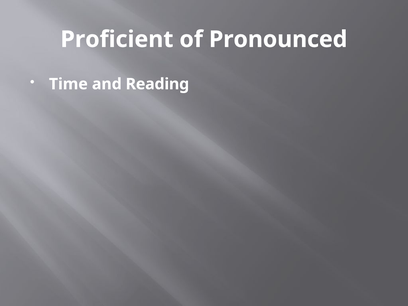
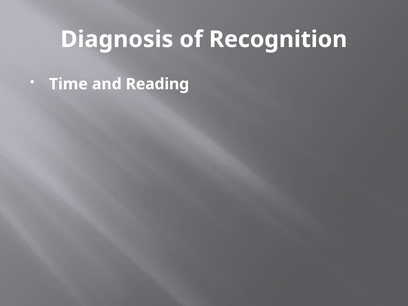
Proficient: Proficient -> Diagnosis (117, 39)
Pronounced: Pronounced -> Recognition (278, 39)
